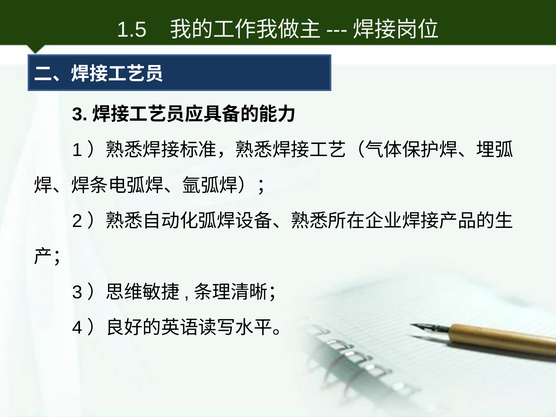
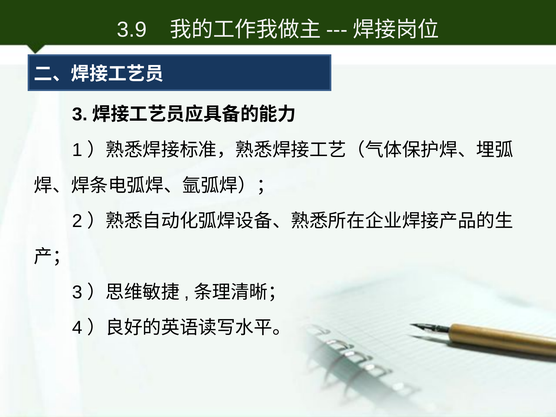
1.5: 1.5 -> 3.9 (132, 30)
